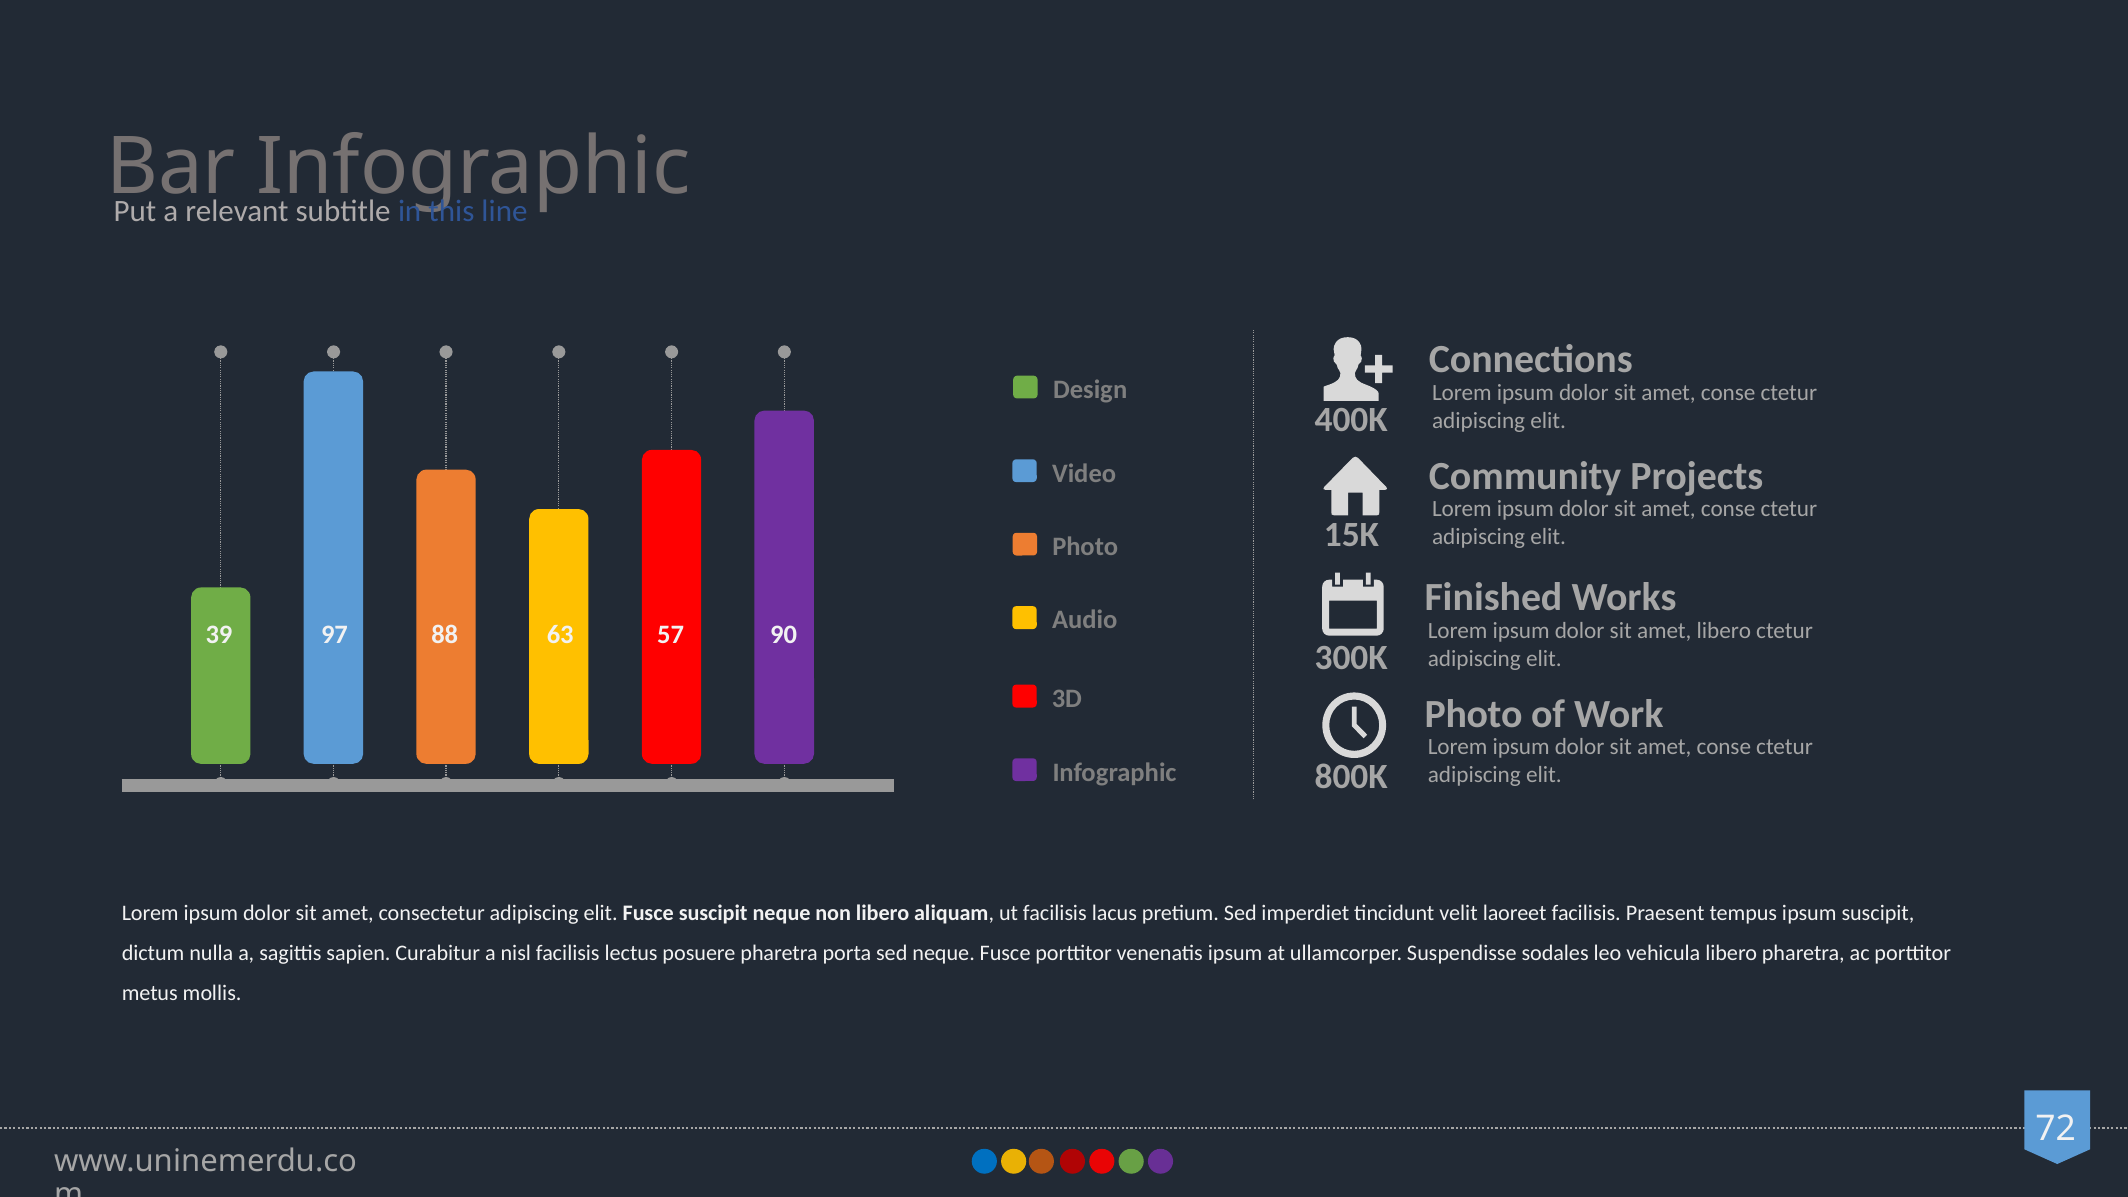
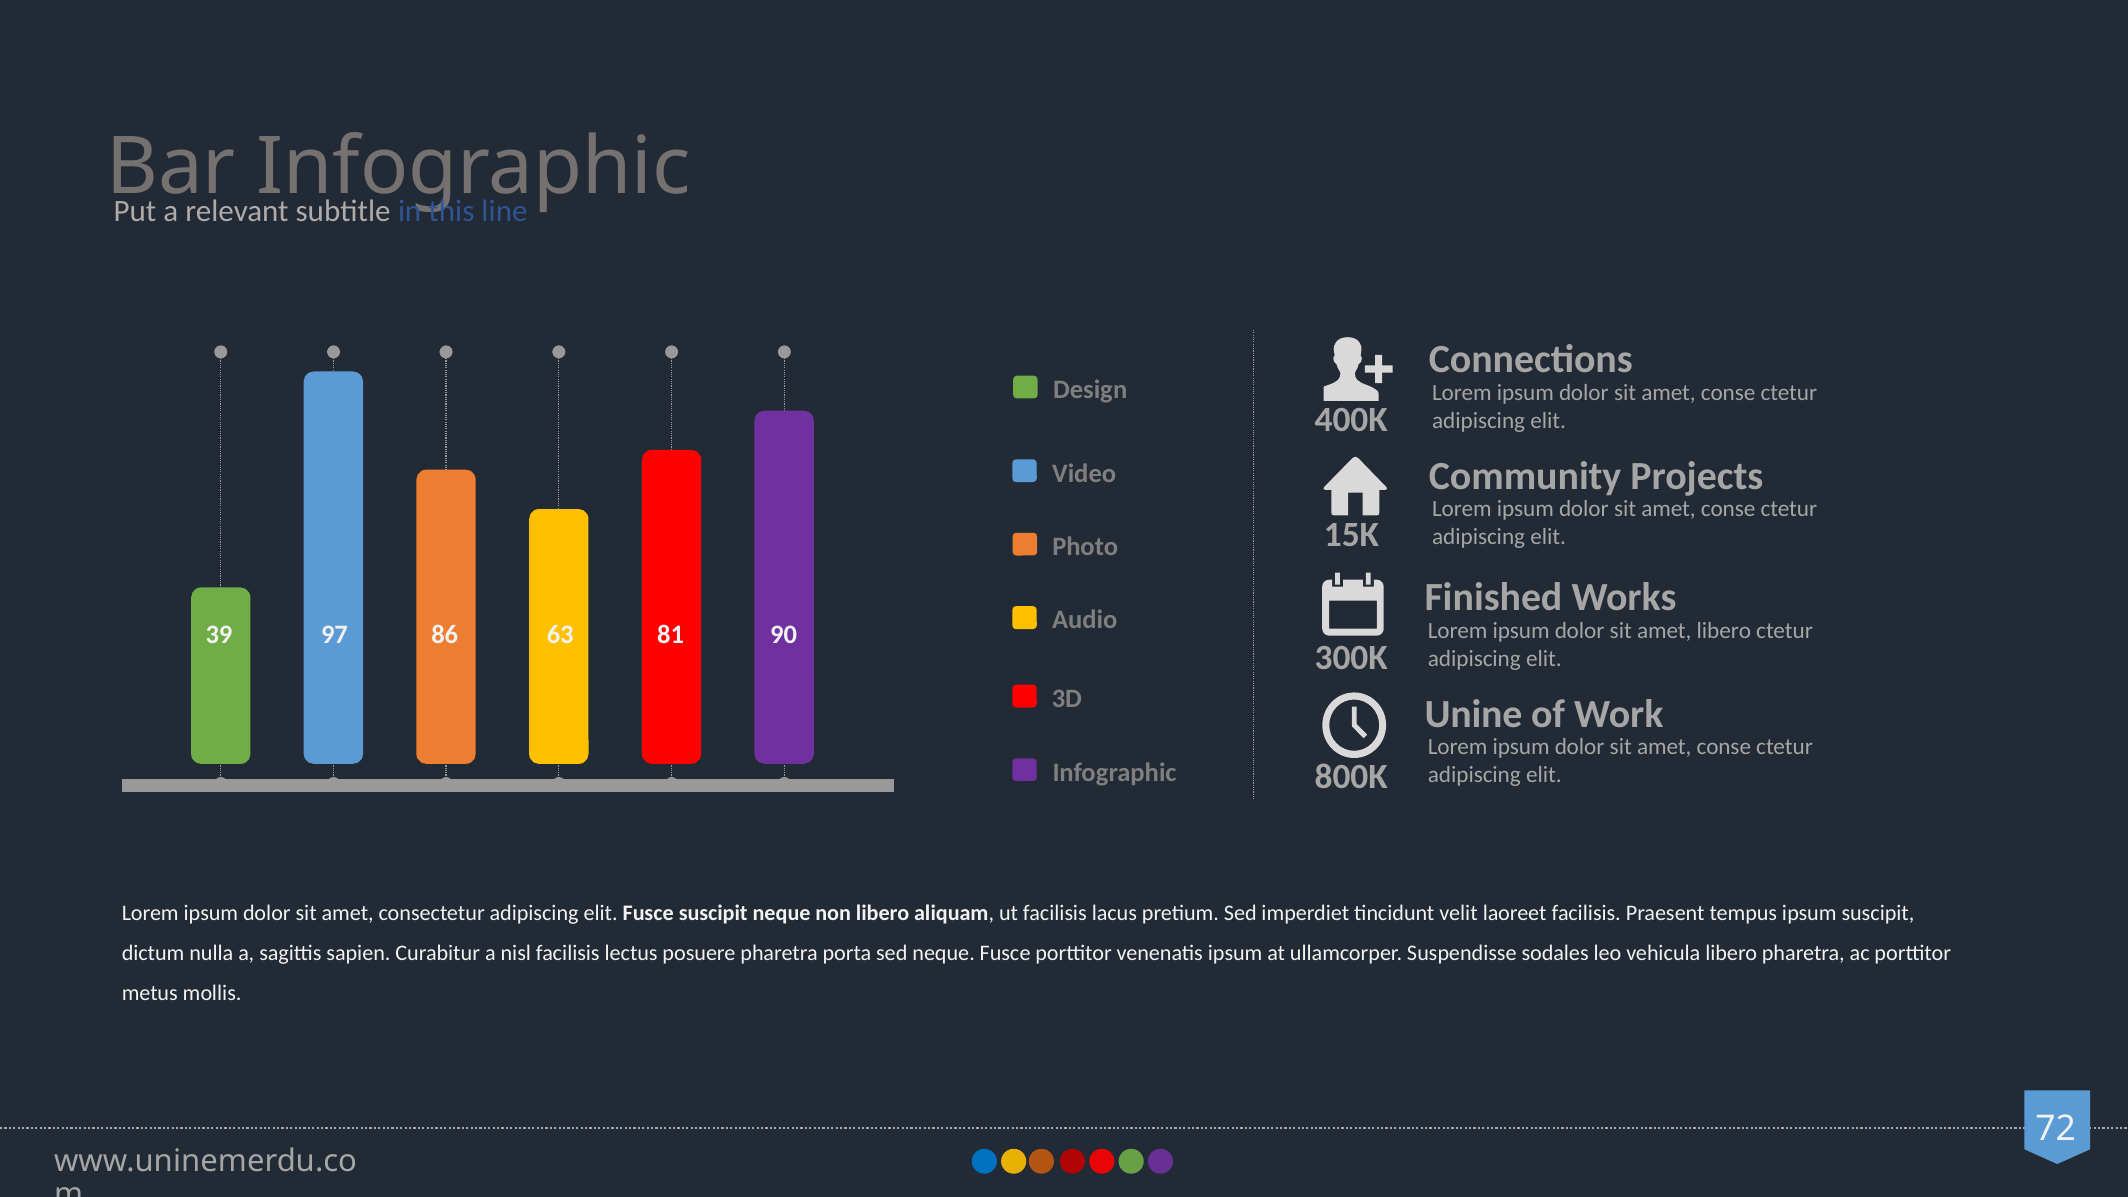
88: 88 -> 86 (445, 635)
57: 57 -> 81 (671, 635)
Photo: Photo -> Unine (1474, 714)
